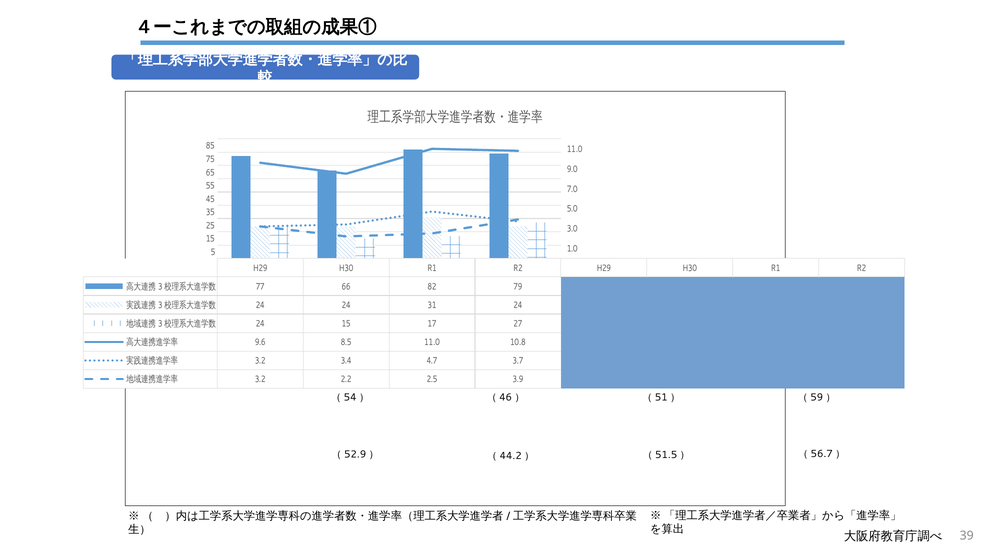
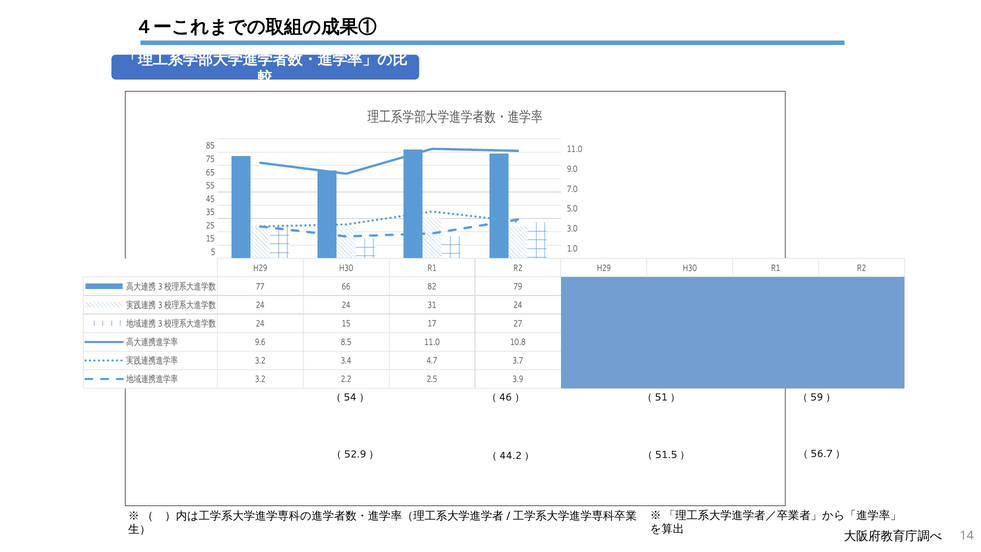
39: 39 -> 14 (967, 536)
